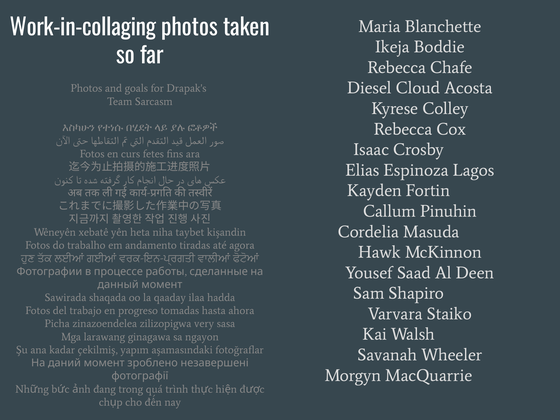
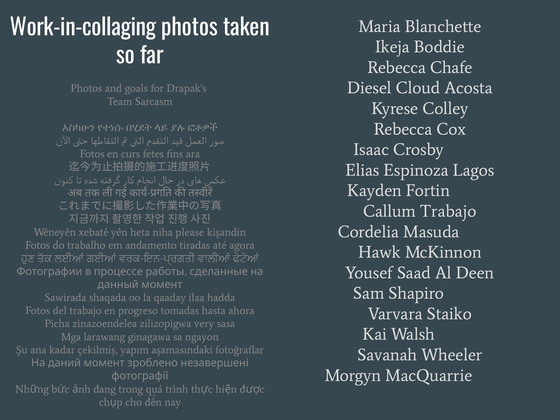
Callum Pinuhin: Pinuhin -> Trabajo (448, 211)
taybet: taybet -> please (190, 232)
